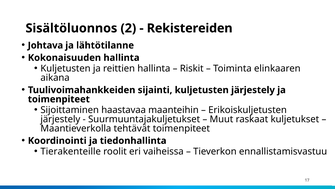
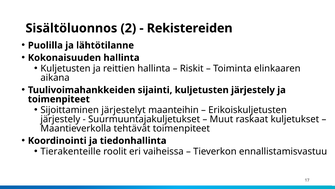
Johtava: Johtava -> Puolilla (45, 45)
haastavaa: haastavaa -> järjestelyt (124, 110)
